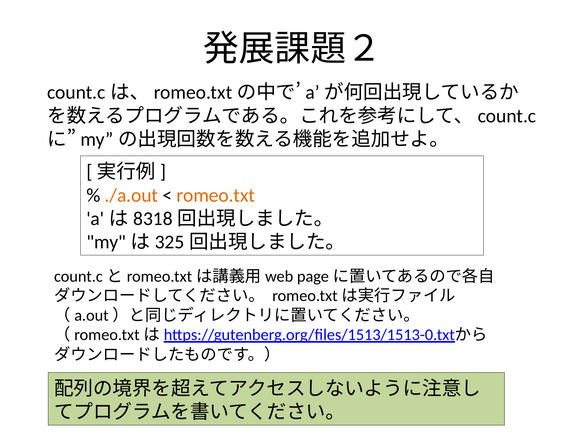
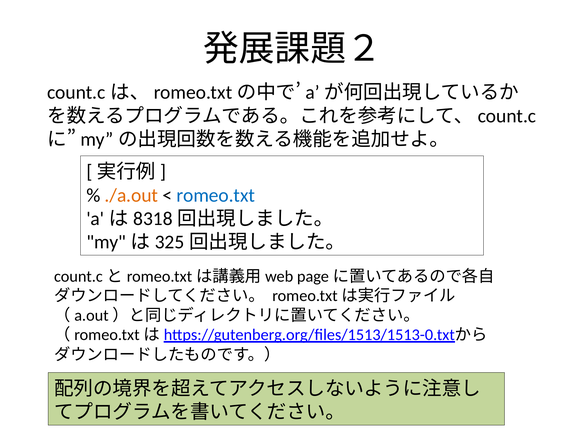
romeo.txt colour: orange -> blue (216, 195)
